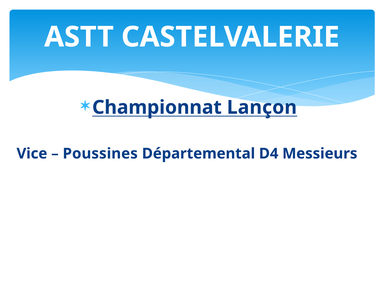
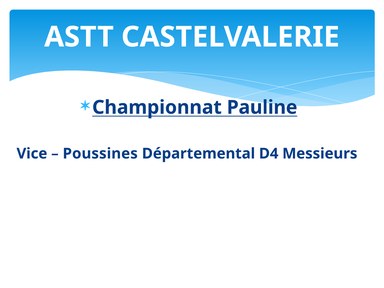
Lançon: Lançon -> Pauline (262, 107)
